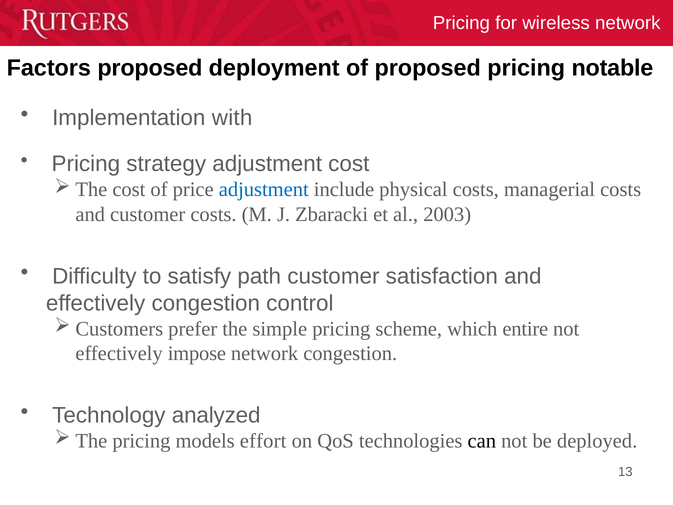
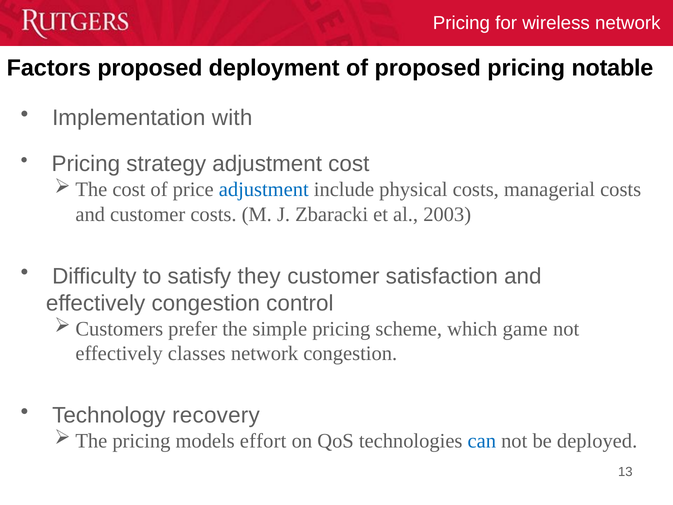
path: path -> they (259, 276)
entire: entire -> game (525, 329)
impose: impose -> classes (197, 353)
analyzed: analyzed -> recovery (216, 415)
can colour: black -> blue (482, 441)
